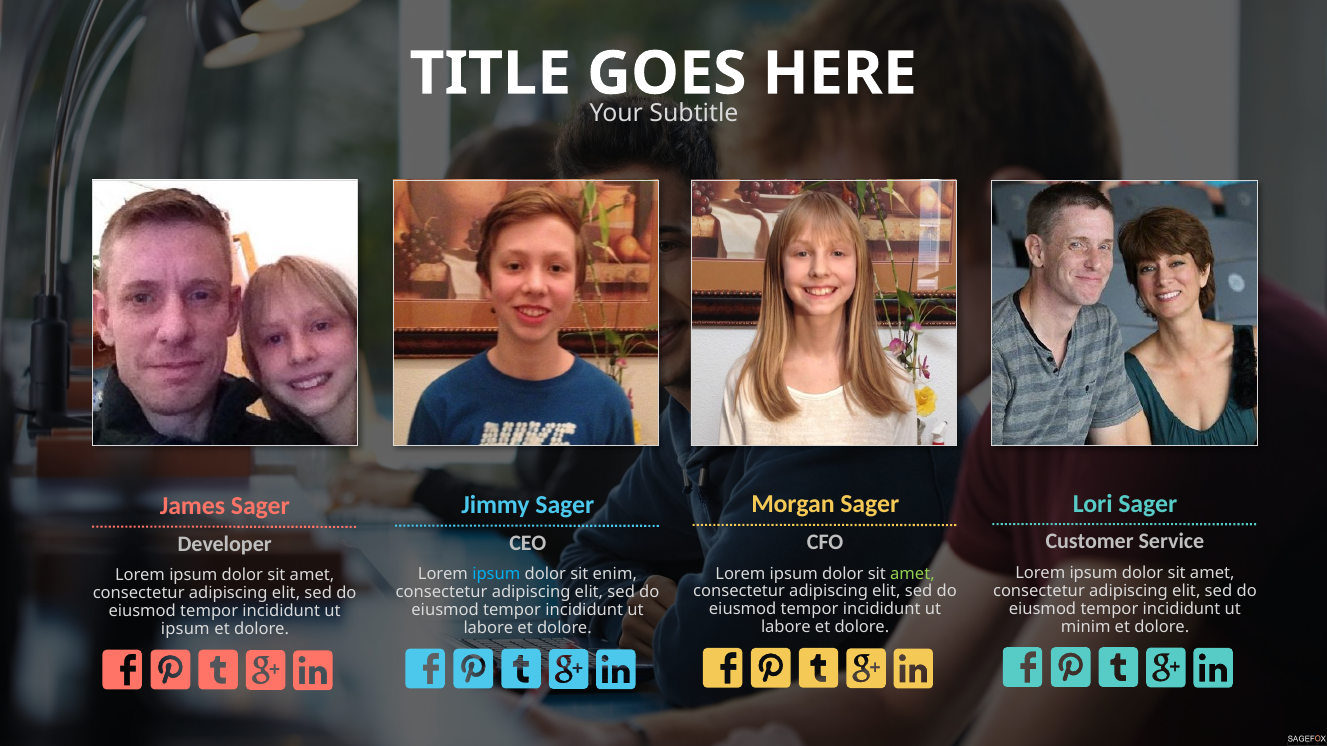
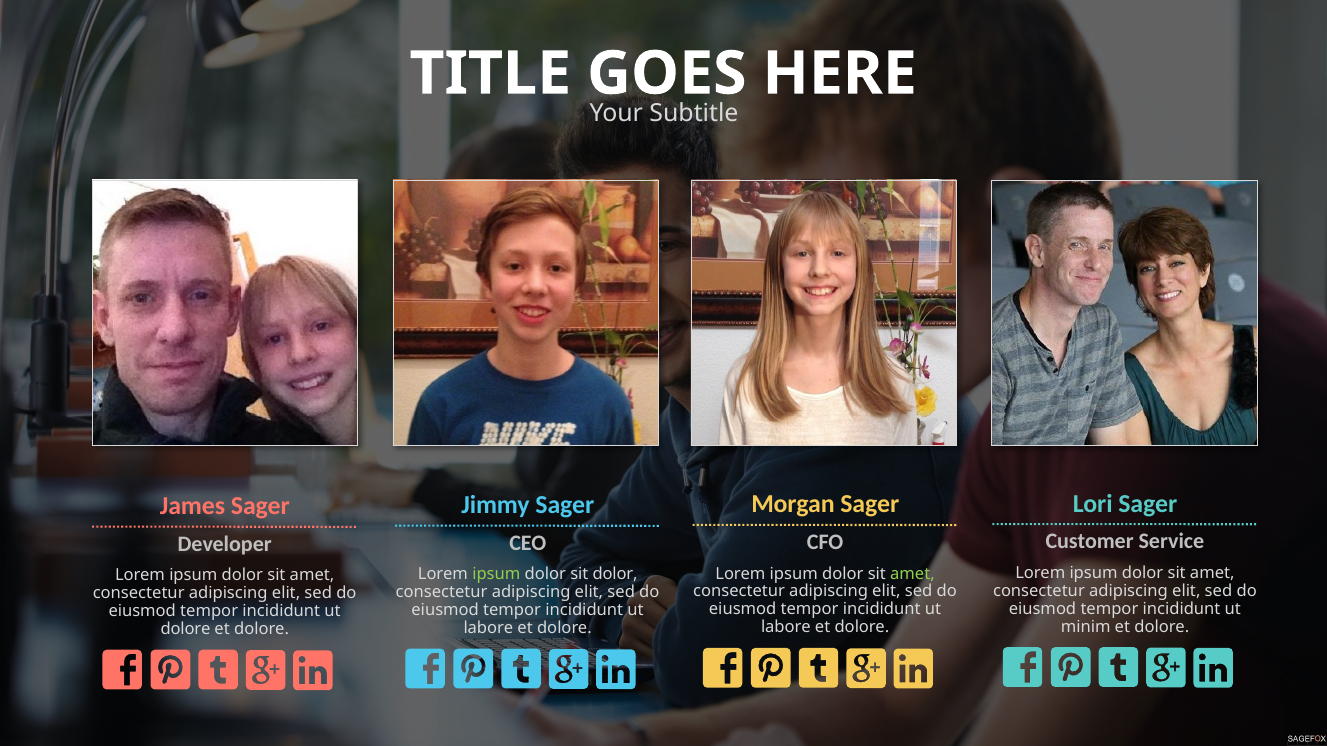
ipsum colour: light blue -> light green (496, 575)
sit enim: enim -> dolor (615, 575)
ipsum: ipsum -> dolore (186, 629)
